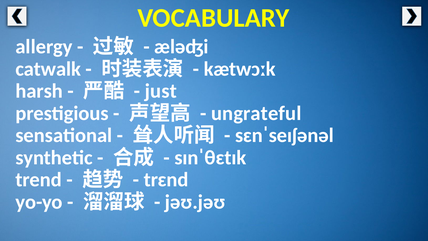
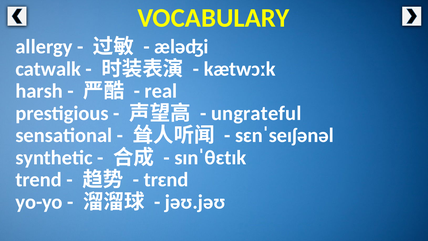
just: just -> real (161, 91)
